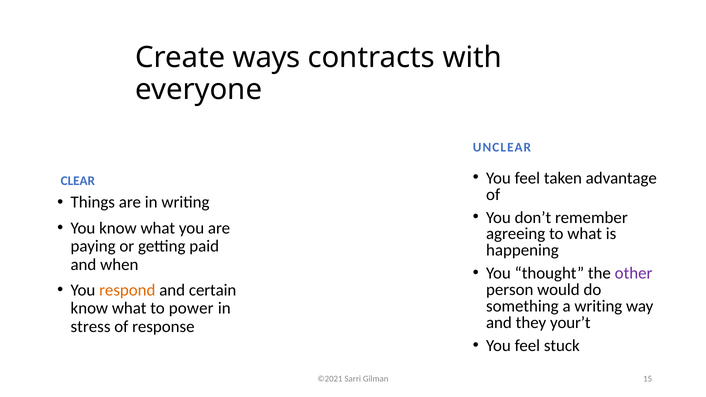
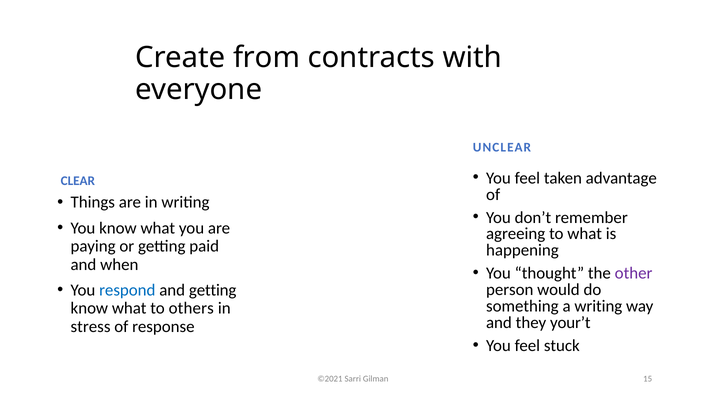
ways: ways -> from (267, 58)
respond colour: orange -> blue (127, 290)
and certain: certain -> getting (213, 290)
power: power -> others (191, 308)
